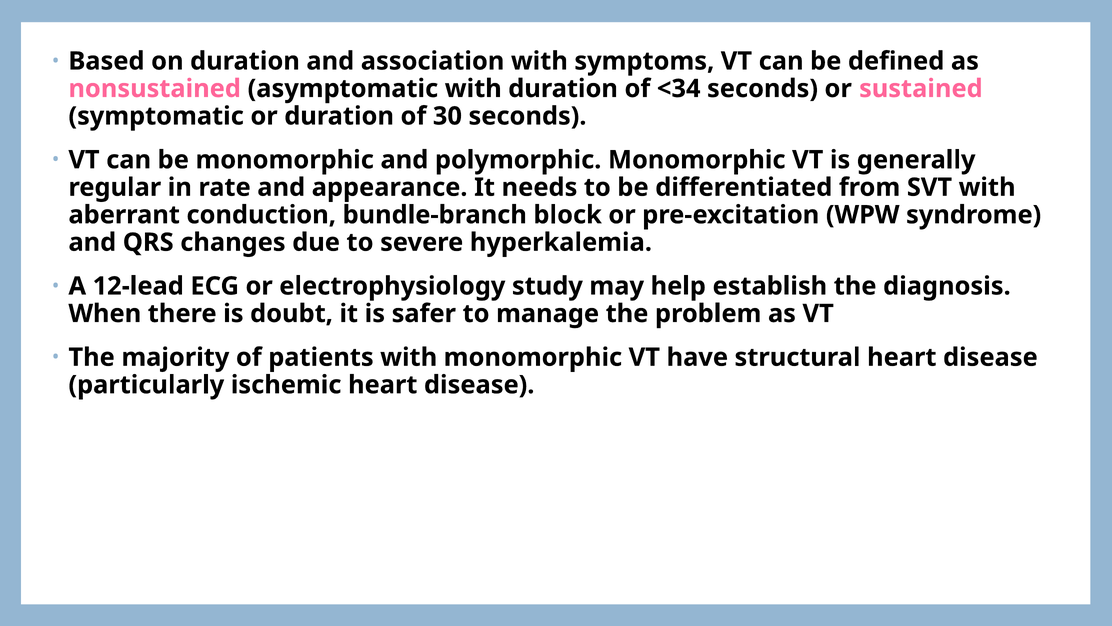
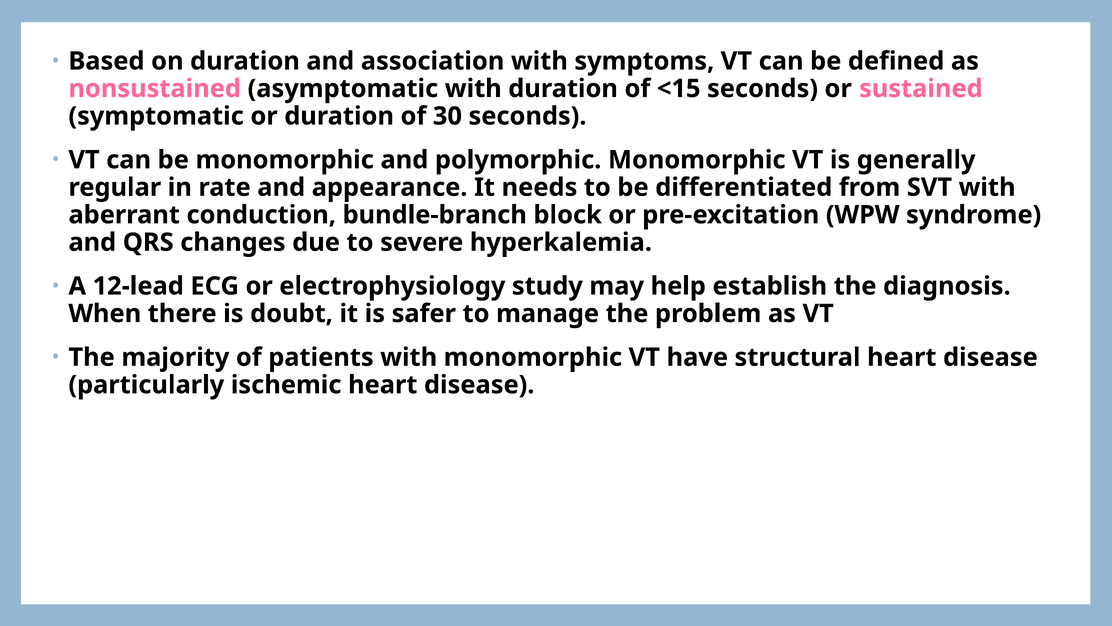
<34: <34 -> <15 (679, 89)
